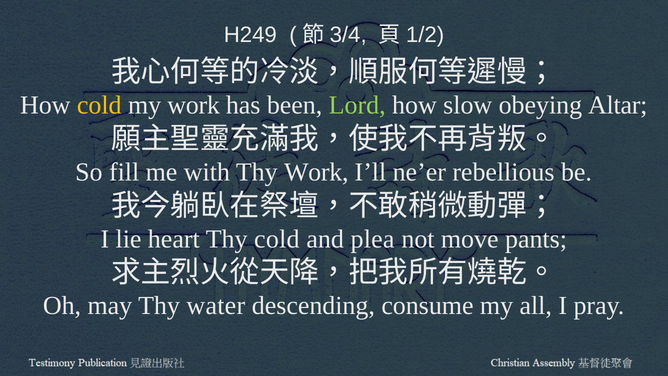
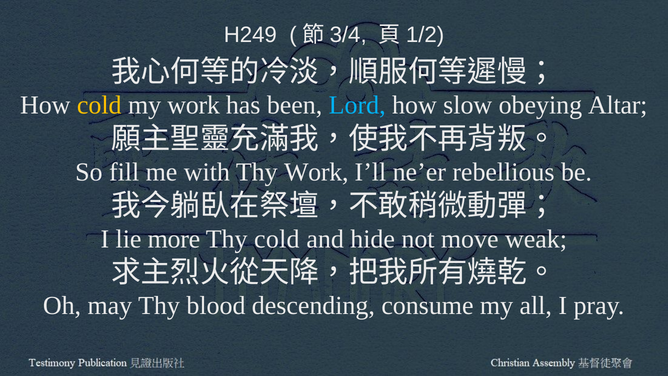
Lord colour: light green -> light blue (357, 105)
heart: heart -> more (174, 239)
plea: plea -> hide (373, 239)
pants: pants -> weak (536, 239)
water: water -> blood (216, 306)
